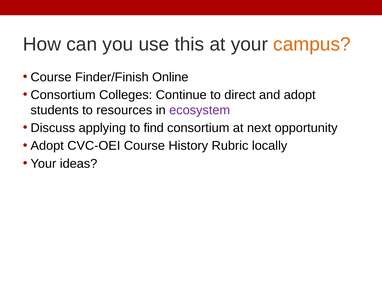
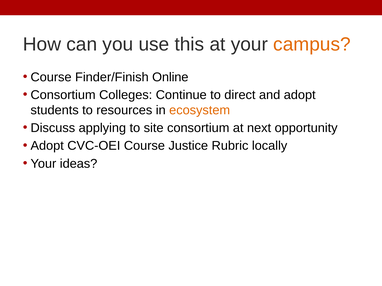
ecosystem colour: purple -> orange (200, 110)
find: find -> site (154, 128)
History: History -> Justice (188, 146)
